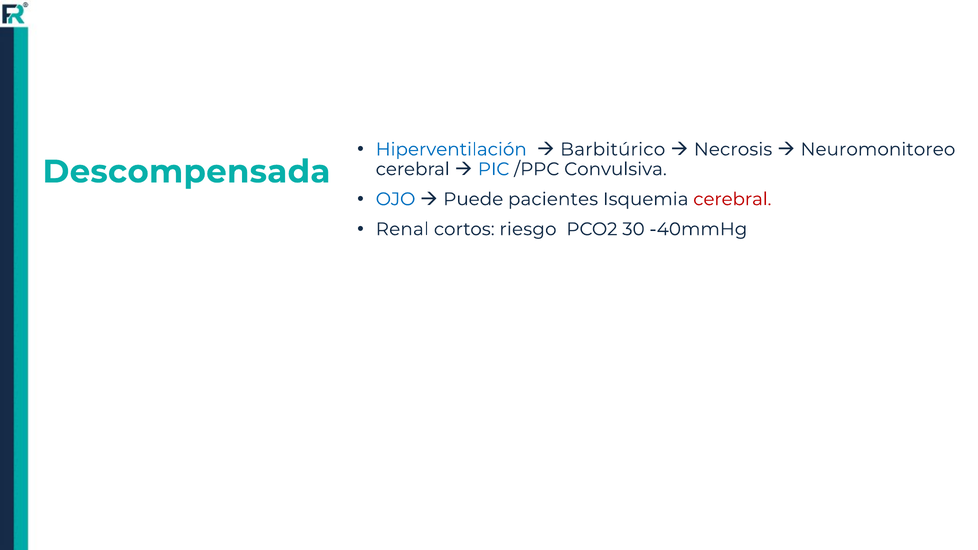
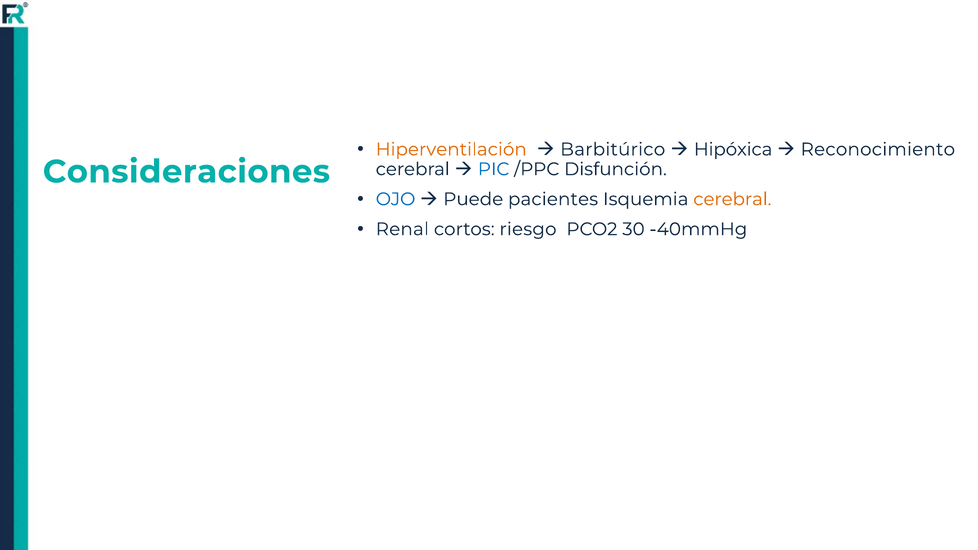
Hiperventilación colour: blue -> orange (451, 149)
Necrosis: Necrosis -> Hipóxica (733, 149)
Neuromonitoreo: Neuromonitoreo -> Reconocimiento (878, 149)
Descompensada: Descompensada -> Consideraciones (186, 172)
Convulsiva: Convulsiva -> Disfunción (615, 169)
cerebral colour: red -> orange (732, 199)
